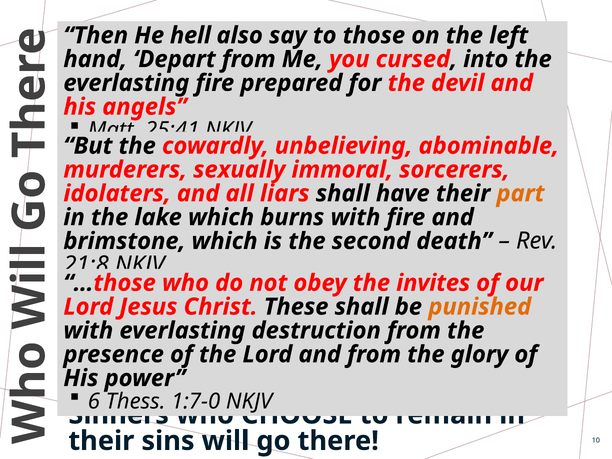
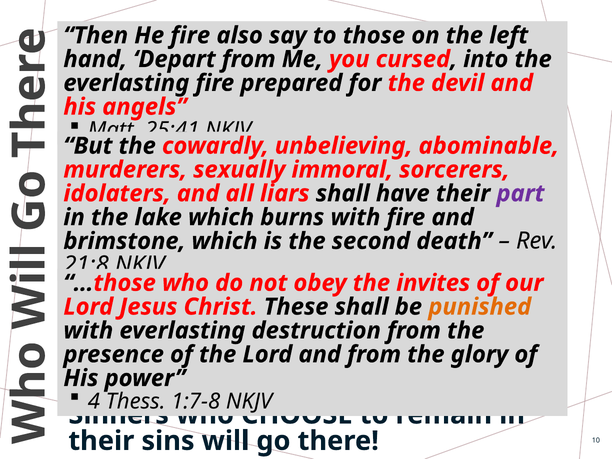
He hell: hell -> fire (190, 35)
part colour: orange -> purple (520, 194)
6: 6 -> 4 (94, 401)
1:7-0: 1:7-0 -> 1:7-8 (196, 401)
